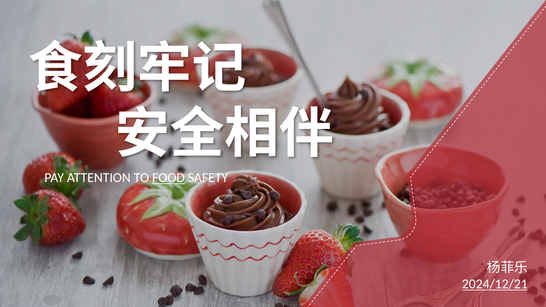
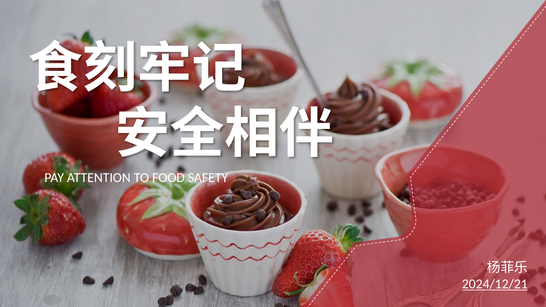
FOOD underline: present -> none (168, 178)
